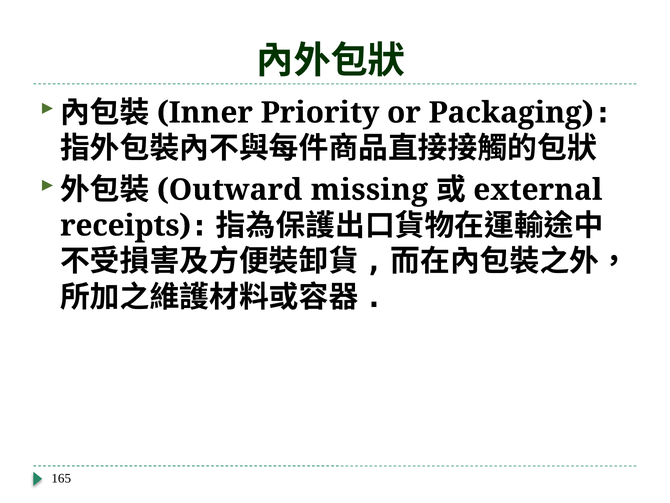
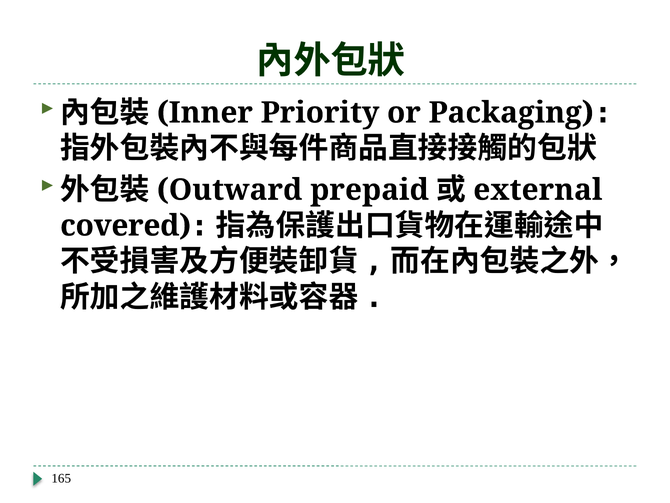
missing: missing -> prepaid (370, 190)
receipts: receipts -> covered (126, 226)
